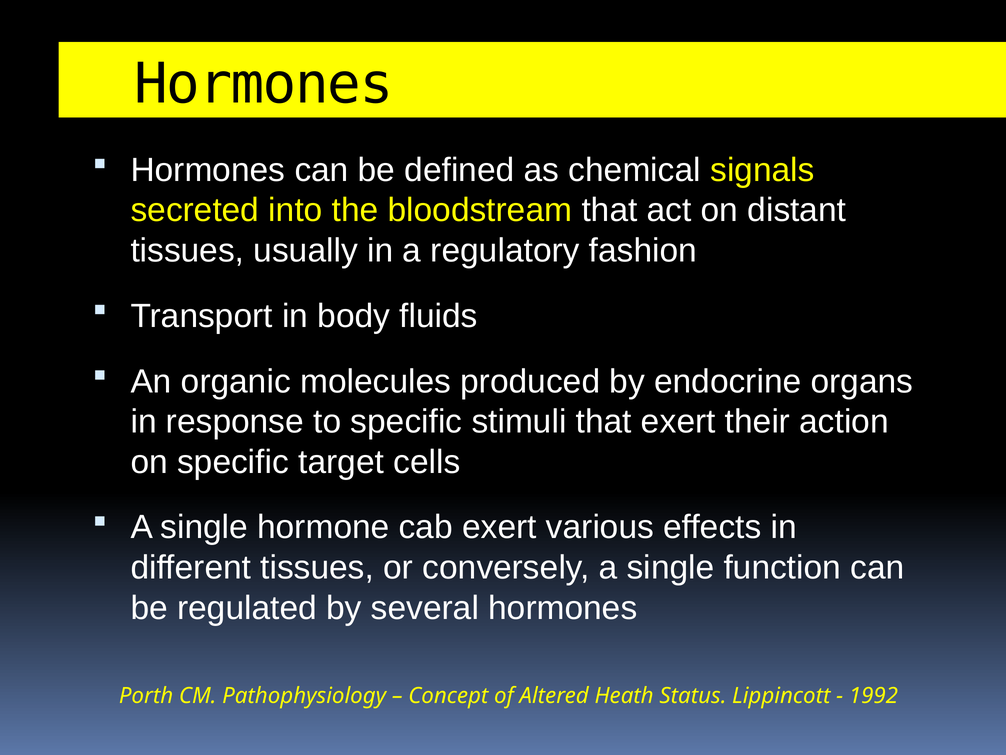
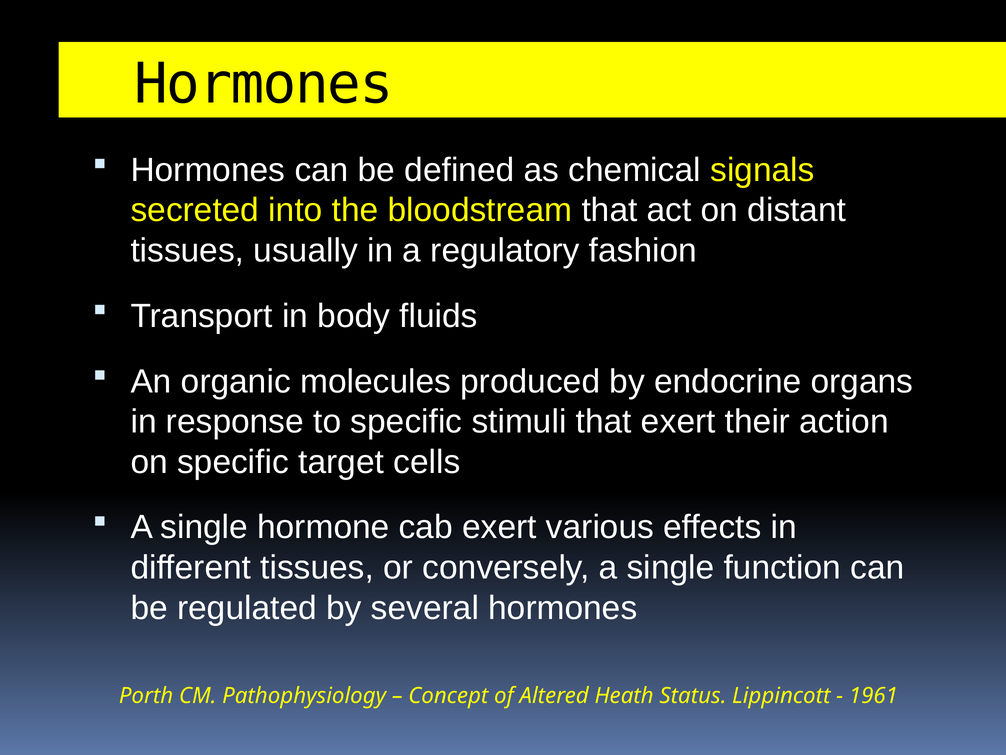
1992: 1992 -> 1961 (873, 695)
